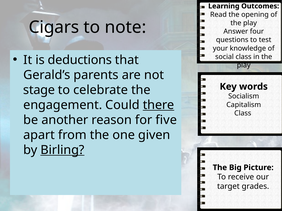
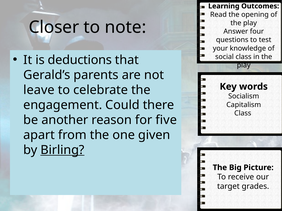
Cigars: Cigars -> Closer (54, 27)
stage: stage -> leave (39, 90)
there underline: present -> none (159, 105)
